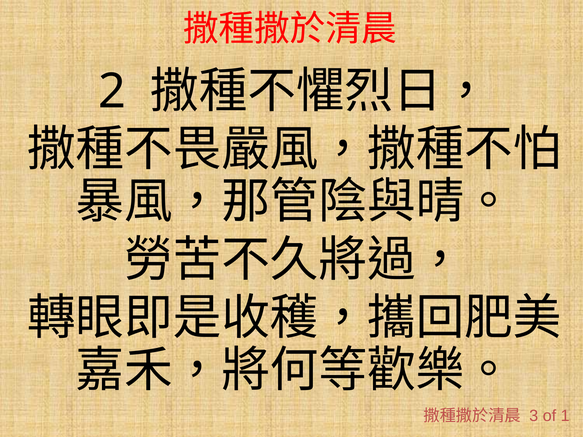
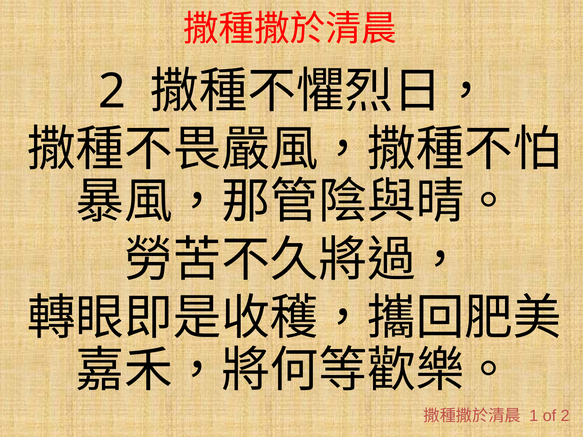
3: 3 -> 1 (534, 416)
of 1: 1 -> 2 (565, 416)
